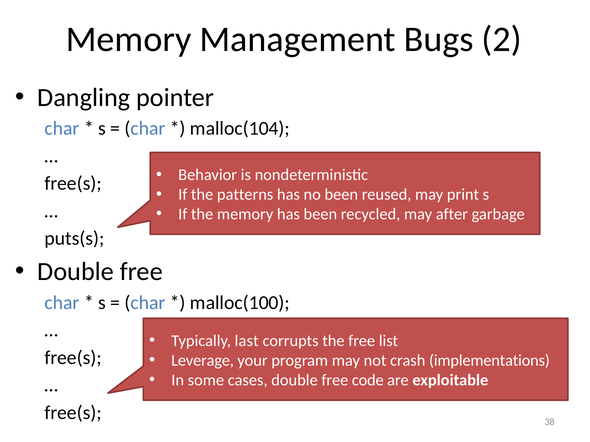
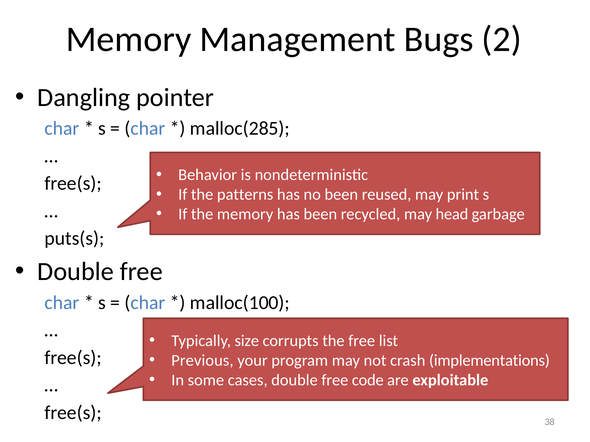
malloc(104: malloc(104 -> malloc(285 (240, 129)
after: after -> head (452, 214)
last: last -> size (247, 341)
Leverage: Leverage -> Previous (202, 361)
